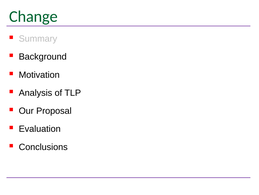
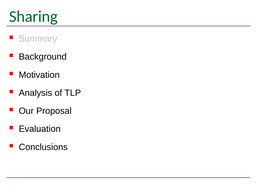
Change: Change -> Sharing (33, 16)
